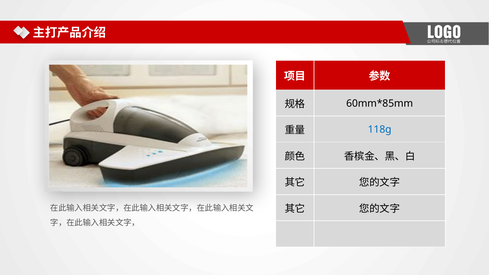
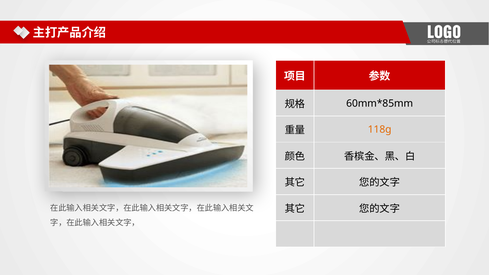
118g colour: blue -> orange (380, 130)
